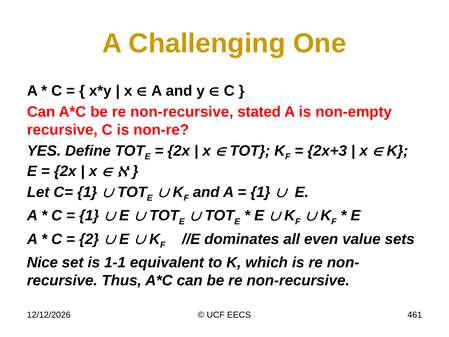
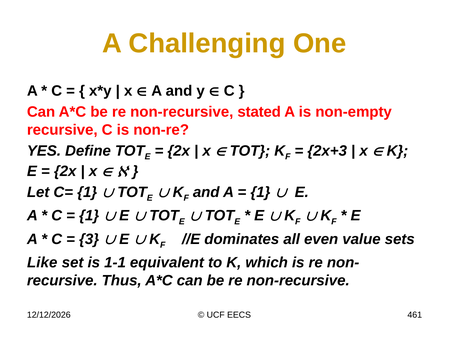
2: 2 -> 3 (89, 239)
Nice: Nice -> Like (42, 262)
